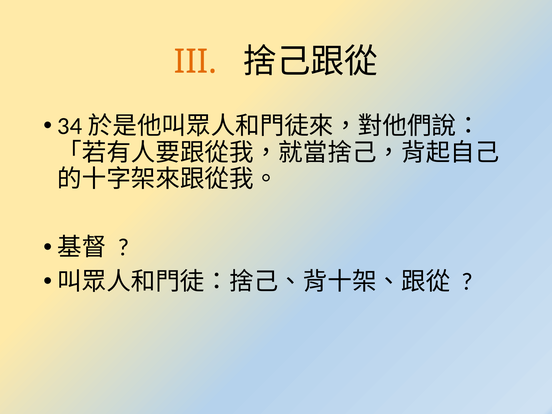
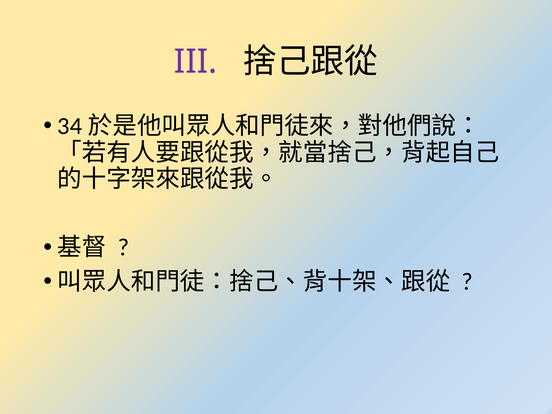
III colour: orange -> purple (196, 62)
